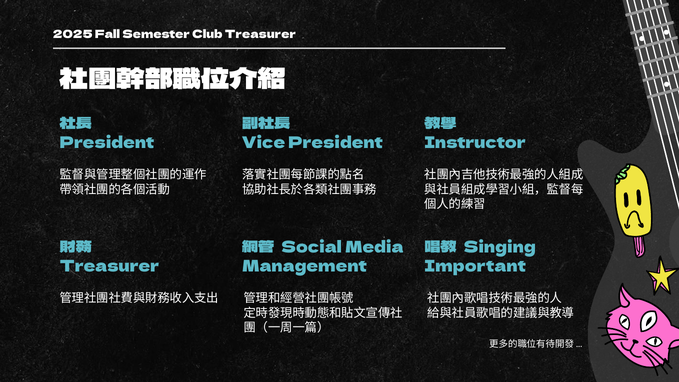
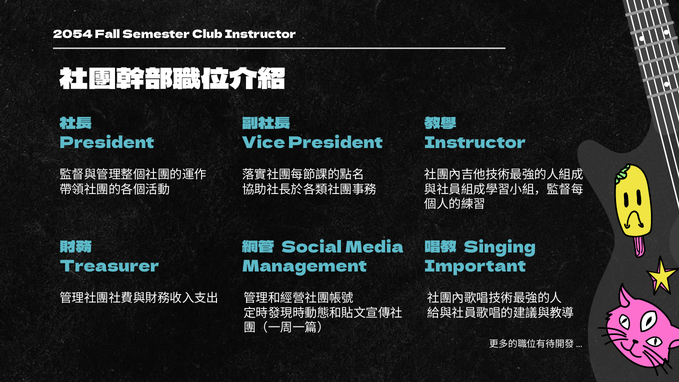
2025: 2025 -> 2054 (73, 34)
Club Treasurer: Treasurer -> Instructor (261, 34)
